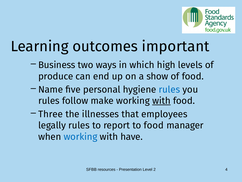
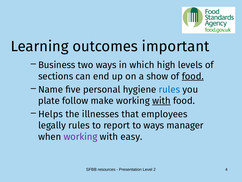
produce: produce -> sections (56, 76)
food underline: none -> present (193, 76)
rules: rules -> plate (49, 101)
Three: Three -> Helps (51, 114)
to food: food -> ways (154, 125)
working colour: blue -> purple (80, 136)
have: have -> easy (131, 136)
